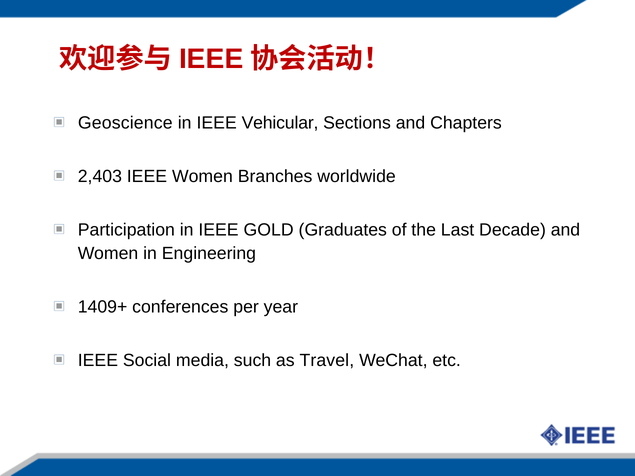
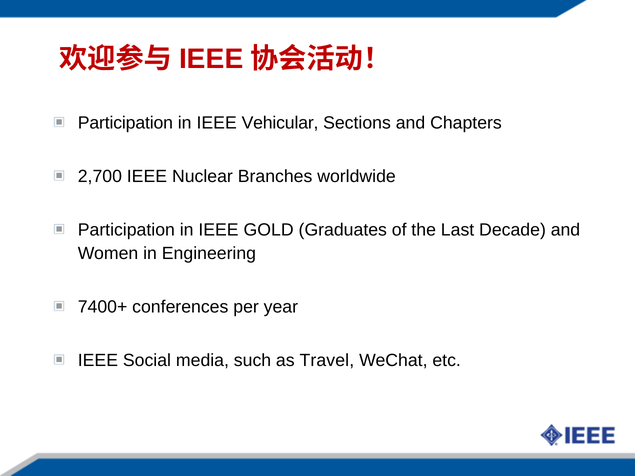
Geoscience: Geoscience -> Participation (125, 123)
2,403: 2,403 -> 2,700 (100, 177)
IEEE Women: Women -> Nuclear (202, 177)
1409+: 1409+ -> 7400+ (103, 307)
